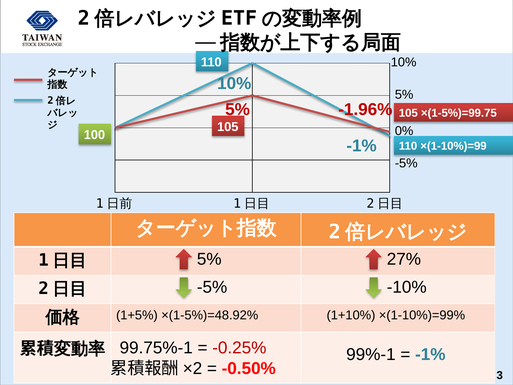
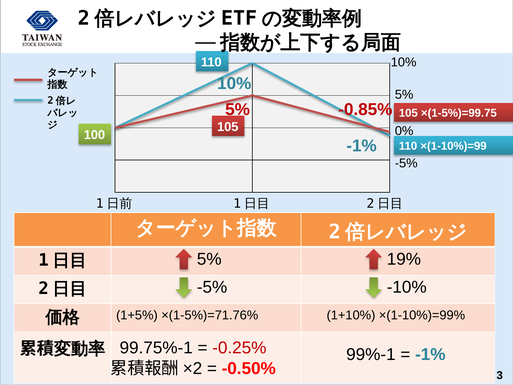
-1.96%: -1.96% -> -0.85% (365, 109)
27%: 27% -> 19% (404, 259)
×(1-5%)=48.92%: ×(1-5%)=48.92% -> ×(1-5%)=71.76% (210, 315)
